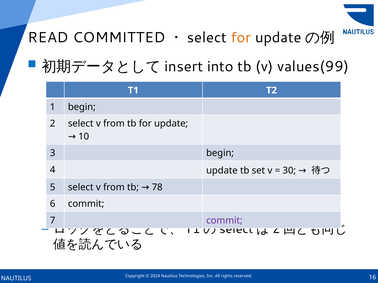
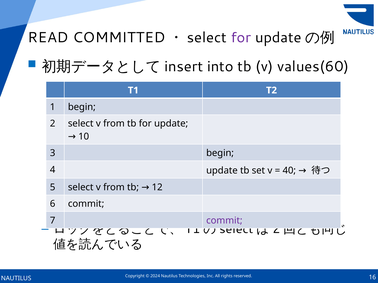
for colour: orange -> purple (241, 38)
values(99: values(99 -> values(60 (313, 67)
30: 30 -> 40 (289, 171)
78: 78 -> 12 (157, 187)
